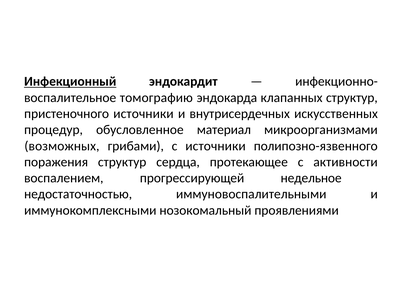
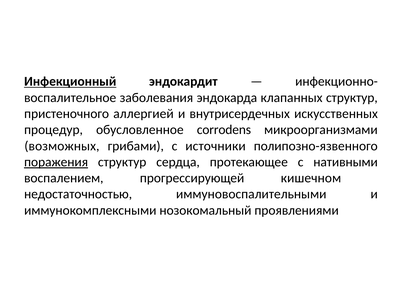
томографию: томографию -> заболевания (156, 97)
пристеночного источники: источники -> аллергией (143, 114)
материал: материал -> corrodens (224, 130)
поражения underline: none -> present (56, 162)
активности: активности -> нативными (346, 162)
недельное: недельное -> кишечном (311, 178)
